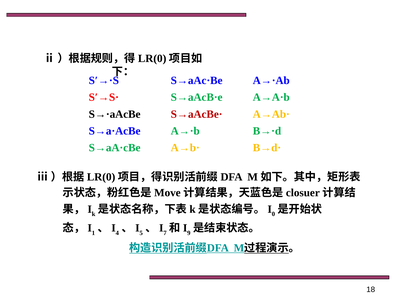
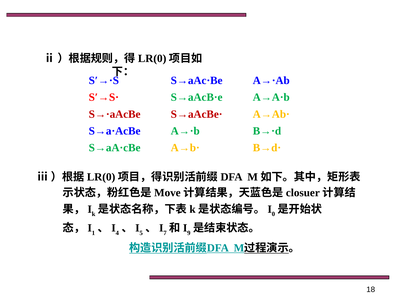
S→·aAcBe colour: black -> red (115, 114)
